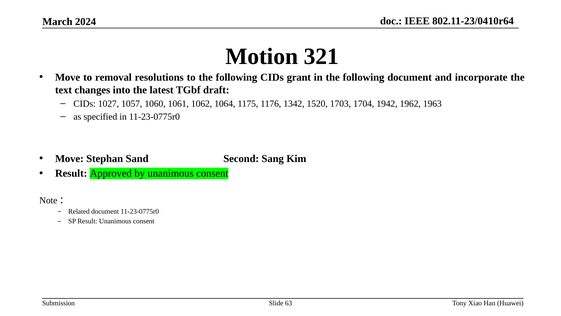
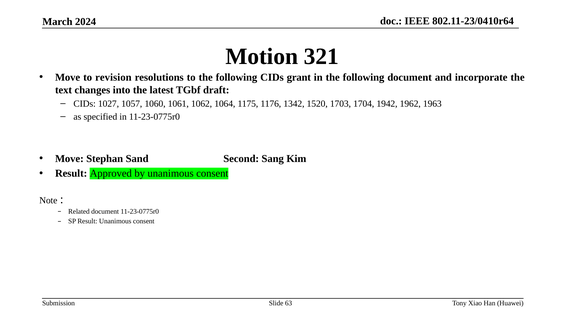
removal: removal -> revision (113, 77)
